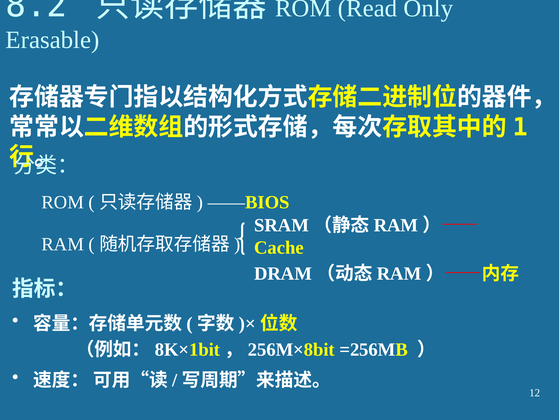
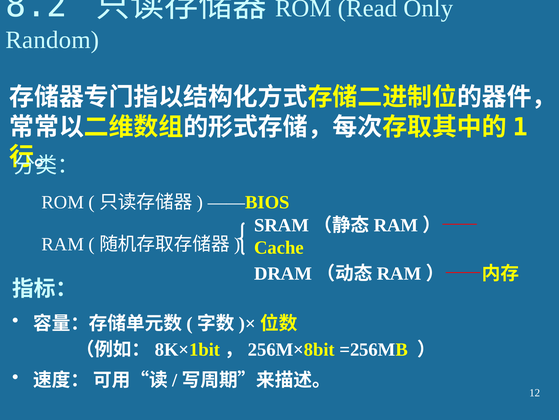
Erasable: Erasable -> Random (52, 40)
